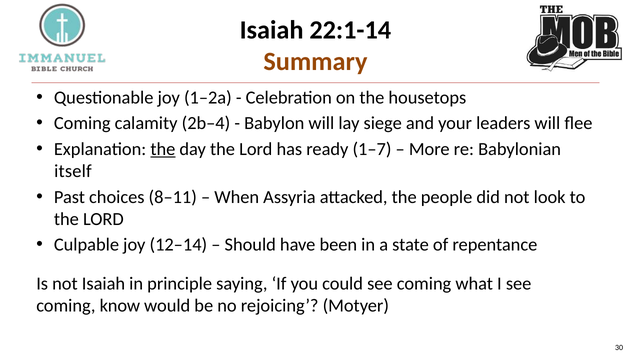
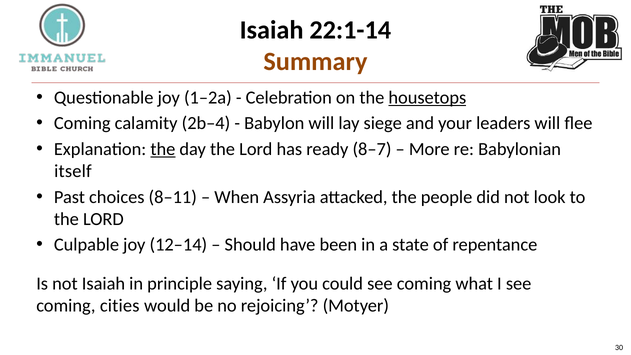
housetops underline: none -> present (427, 98)
1–7: 1–7 -> 8–7 (372, 149)
know: know -> cities (120, 306)
